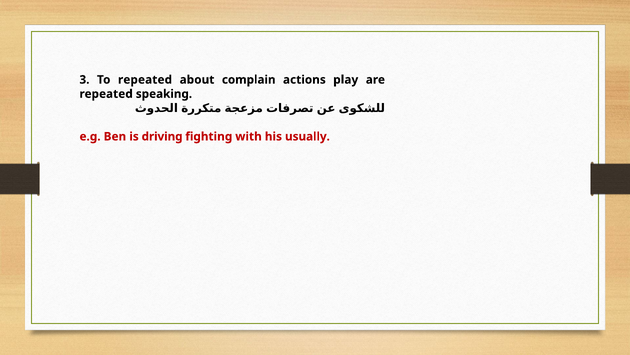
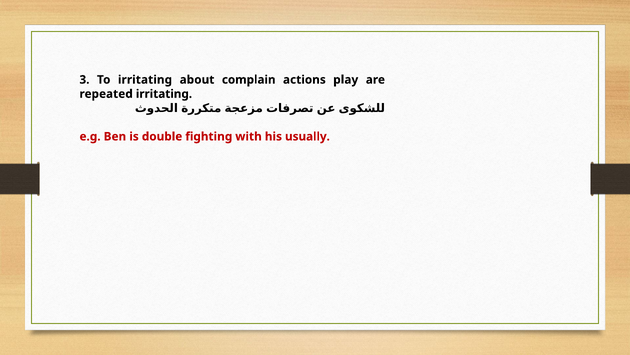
To repeated: repeated -> irritating (145, 80)
repeated speaking: speaking -> irritating (164, 94)
driving: driving -> double (162, 136)
